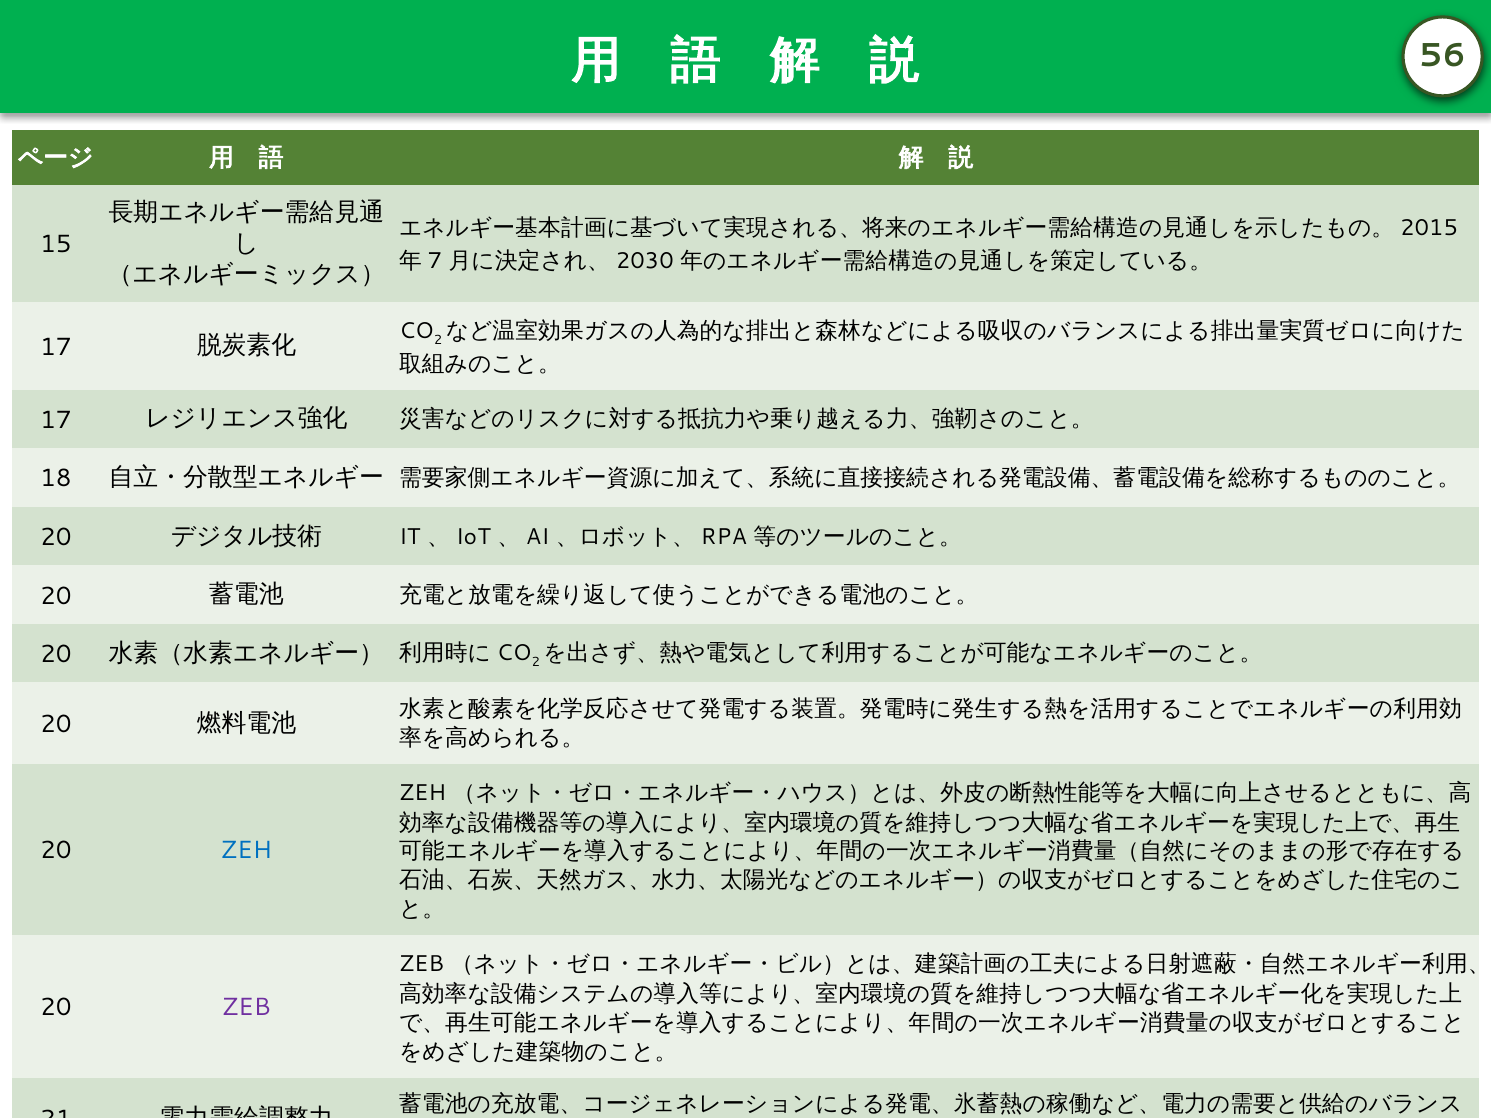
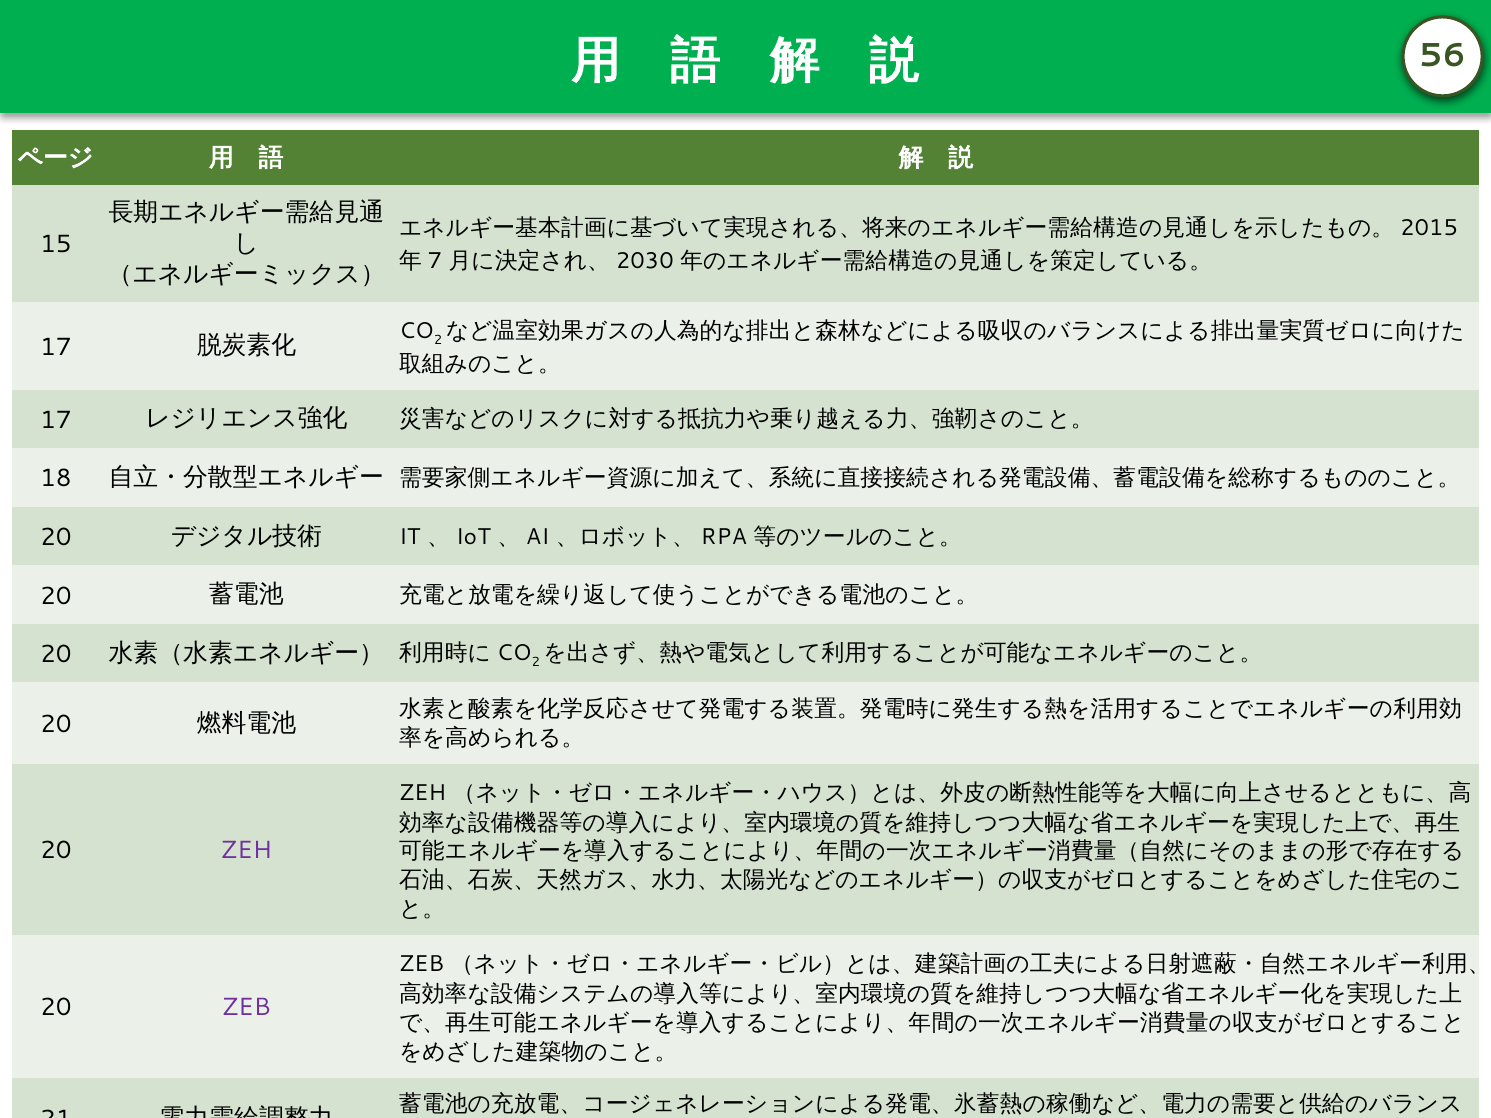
ZEH colour: blue -> purple (246, 851)
